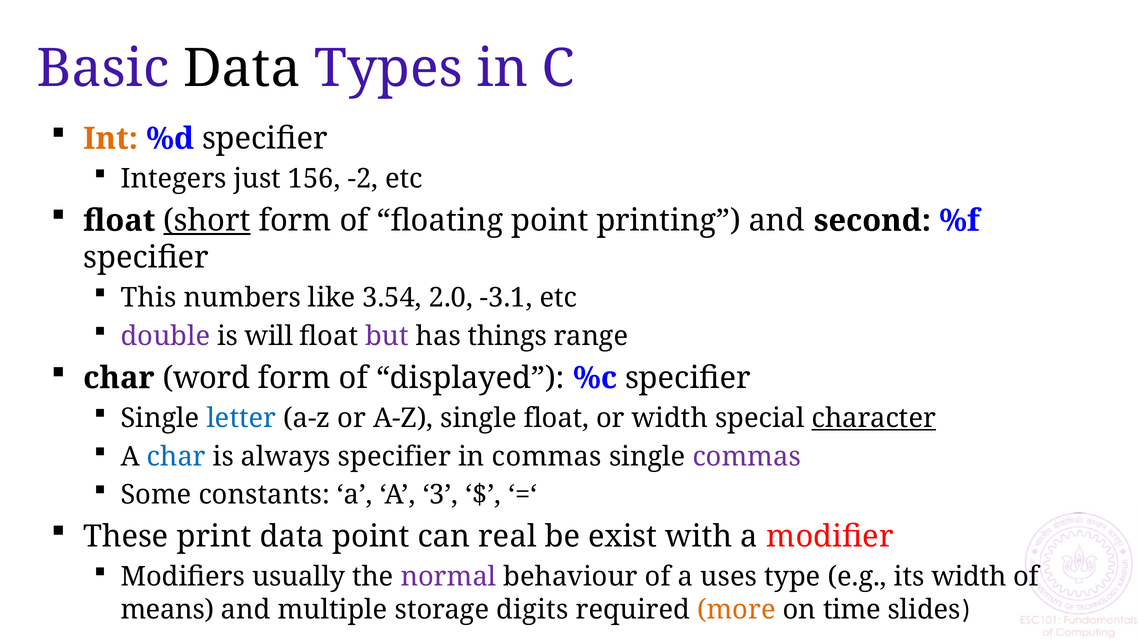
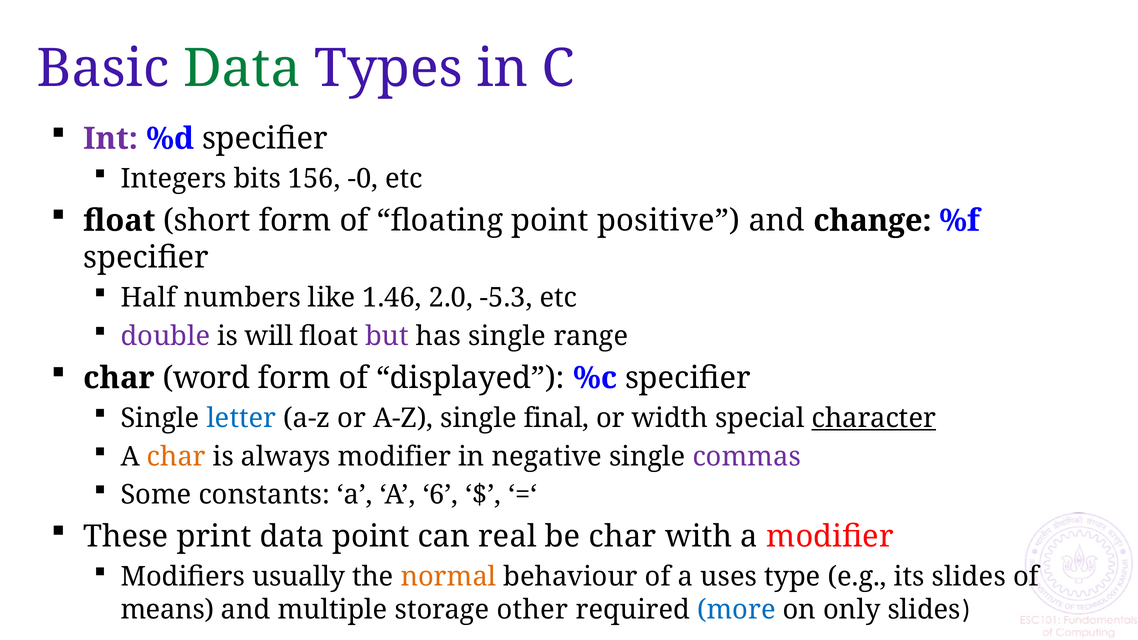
Data colour: black -> green (242, 68)
Int colour: orange -> purple (111, 139)
just: just -> bits (257, 179)
-2: -2 -> -0 (363, 179)
short underline: present -> none (207, 221)
printing: printing -> positive (668, 221)
second: second -> change (872, 221)
This: This -> Half (149, 298)
3.54: 3.54 -> 1.46 (392, 298)
-3.1: -3.1 -> -5.3 (506, 298)
has things: things -> single (507, 336)
single float: float -> final (556, 418)
char colour: blue -> orange (176, 457)
always specifier: specifier -> modifier (395, 457)
in commas: commas -> negative (547, 457)
3: 3 -> 6 (440, 495)
be exist: exist -> char (623, 537)
normal colour: purple -> orange (448, 577)
its width: width -> slides (969, 577)
digits: digits -> other (532, 610)
more colour: orange -> blue (736, 610)
time: time -> only (852, 610)
